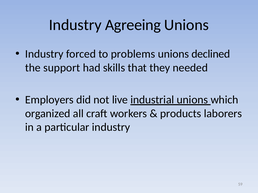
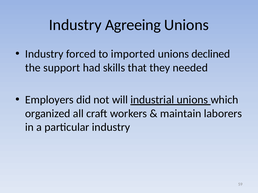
problems: problems -> imported (133, 54)
live: live -> will (120, 100)
products: products -> maintain (181, 114)
